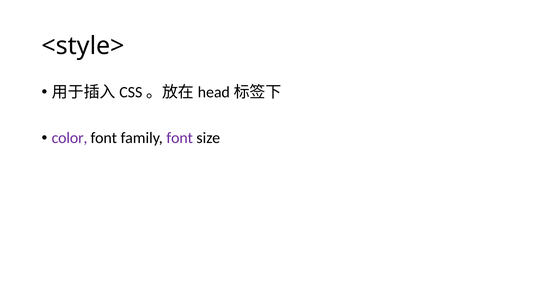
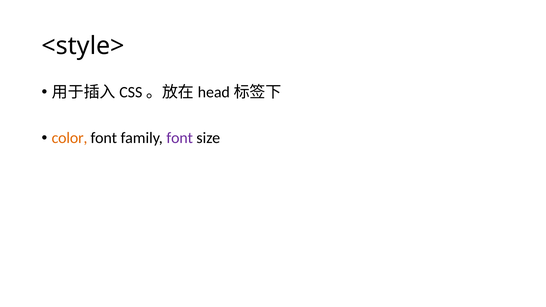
color colour: purple -> orange (70, 138)
